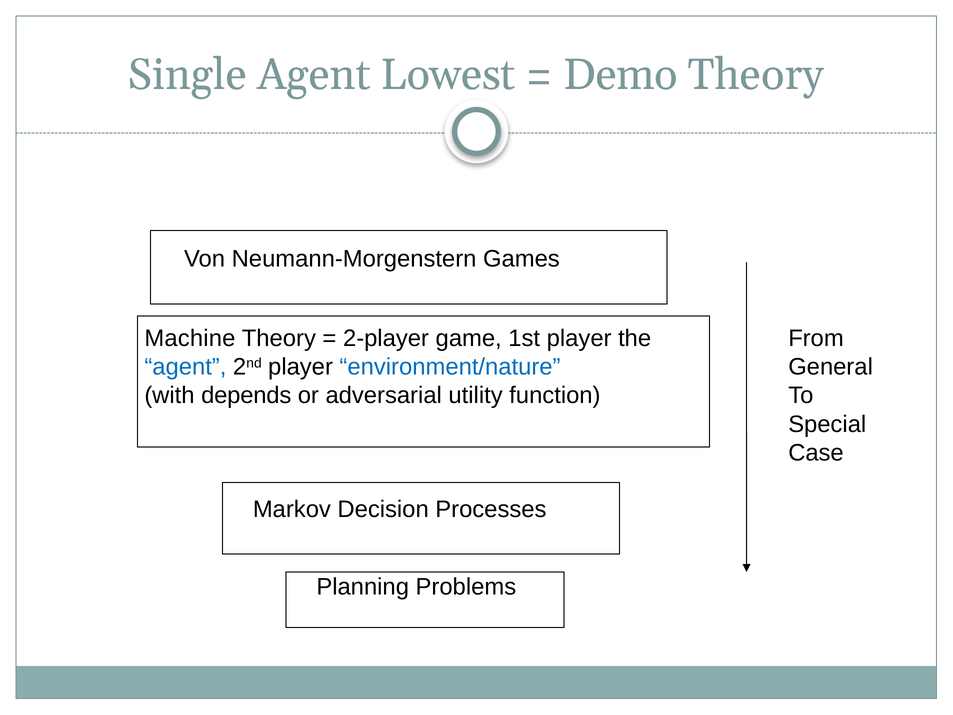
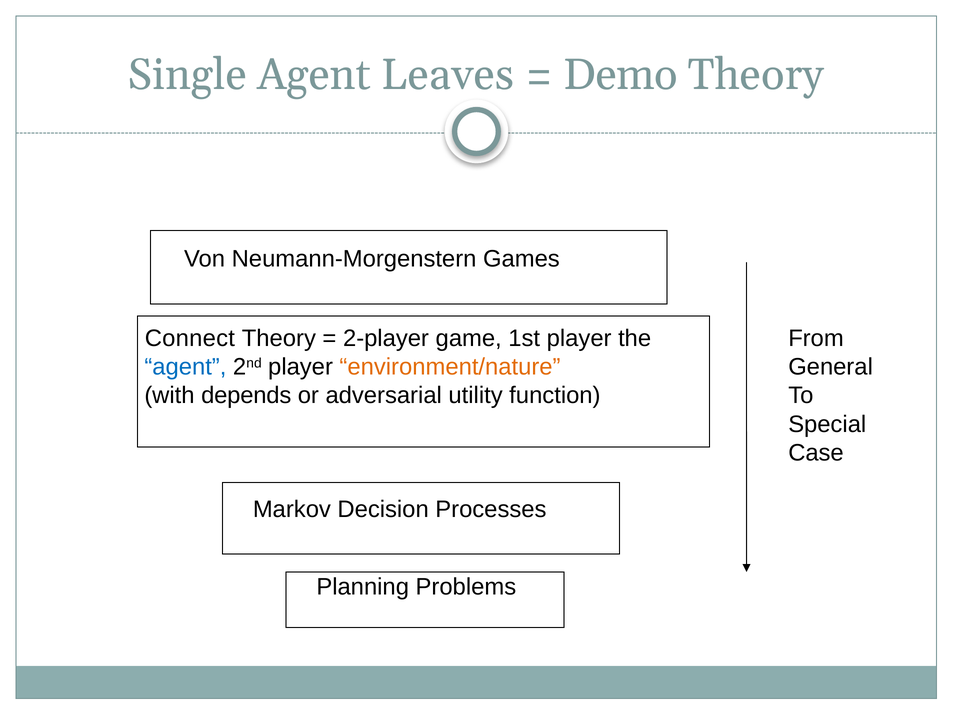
Lowest: Lowest -> Leaves (448, 75)
Machine: Machine -> Connect (190, 338)
environment/nature colour: blue -> orange (450, 367)
